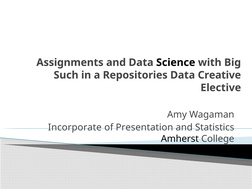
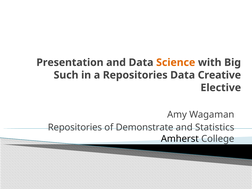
Assignments: Assignments -> Presentation (70, 62)
Science colour: black -> orange (176, 62)
Incorporate: Incorporate -> Repositories (75, 127)
Presentation: Presentation -> Demonstrate (145, 127)
